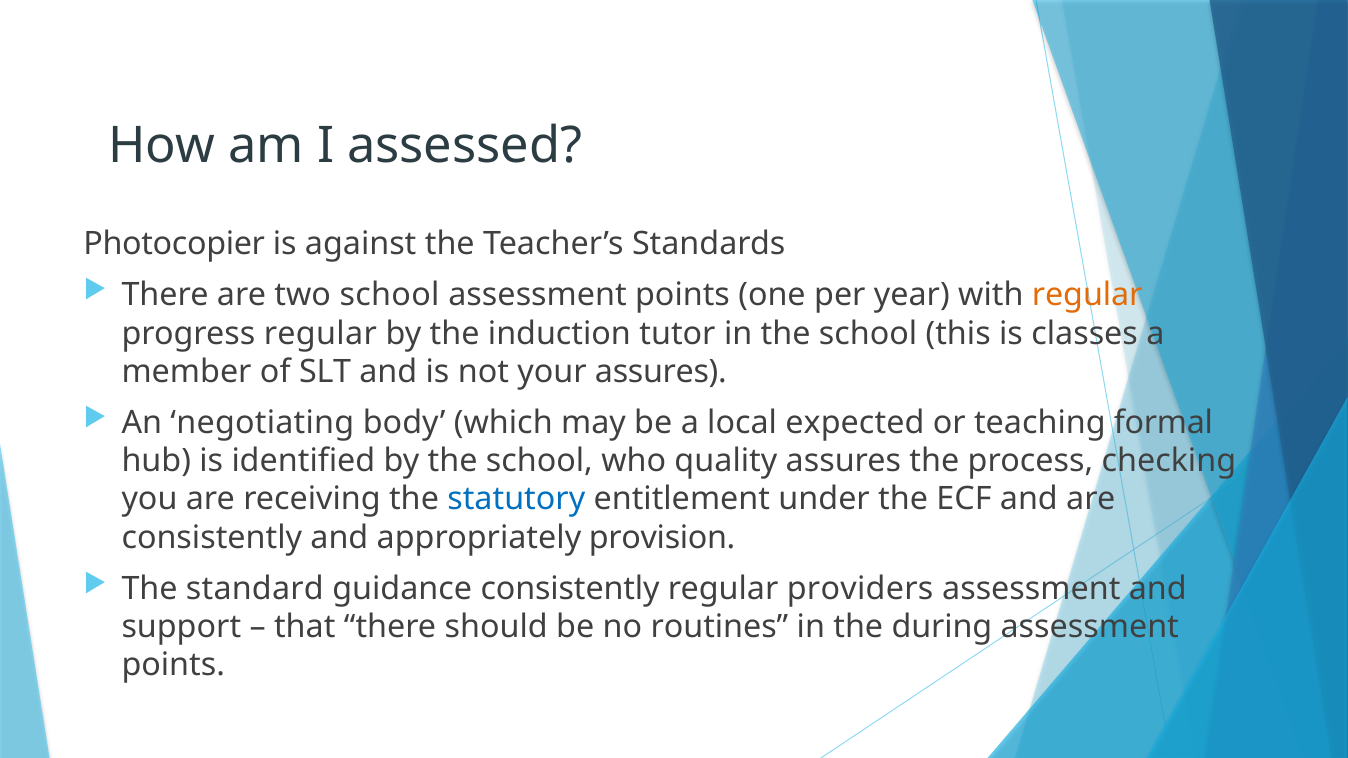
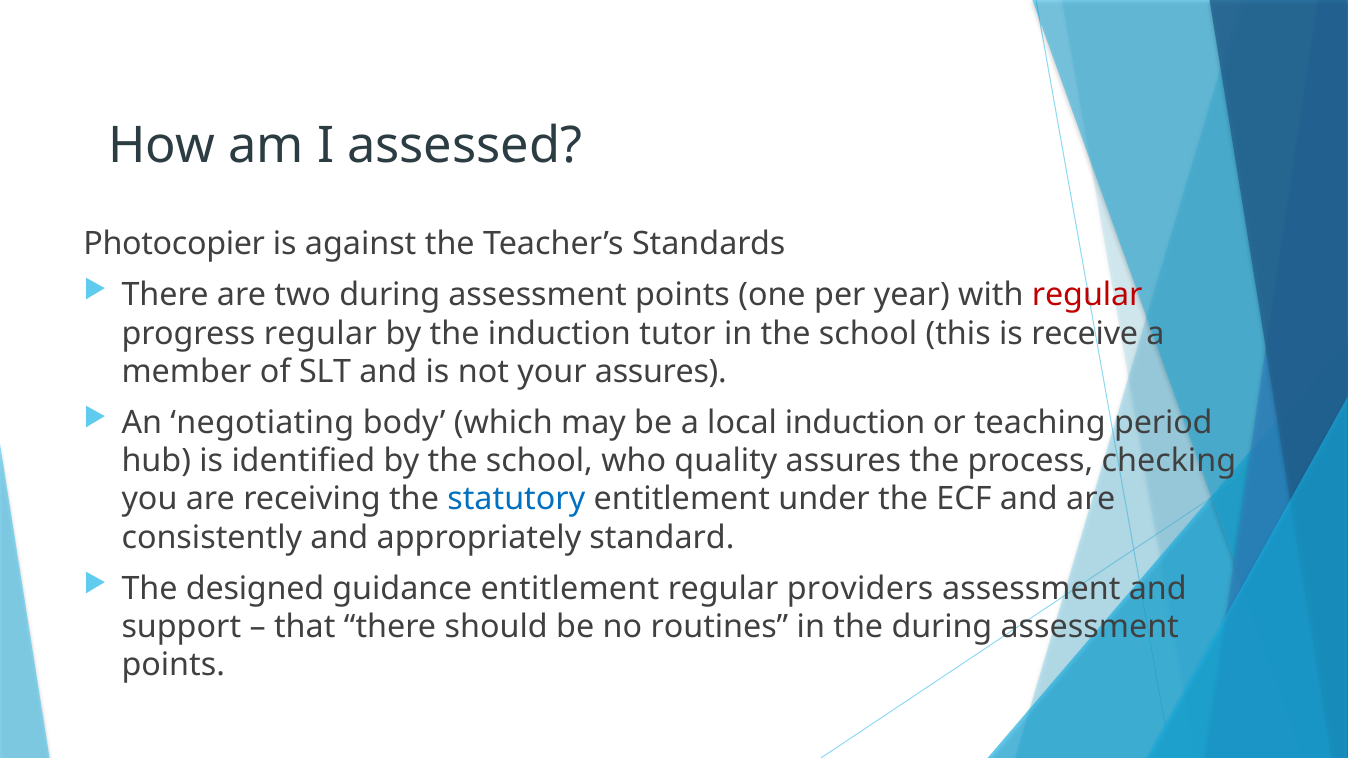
two school: school -> during (390, 295)
regular colour: orange -> red (1087, 295)
classes: classes -> receive (1085, 333)
local expected: expected -> induction (855, 423)
formal: formal -> period (1163, 423)
provision: provision -> standard (662, 538)
standard: standard -> designed (255, 589)
guidance consistently: consistently -> entitlement (570, 589)
